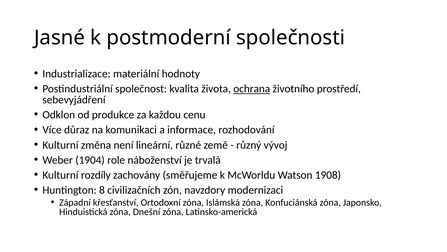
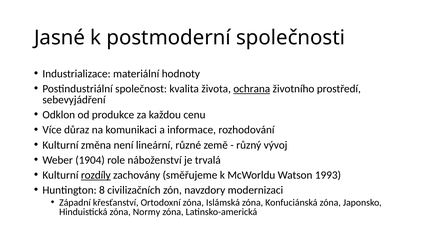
rozdíly underline: none -> present (96, 175)
1908: 1908 -> 1993 (328, 175)
Dnešní: Dnešní -> Normy (147, 212)
